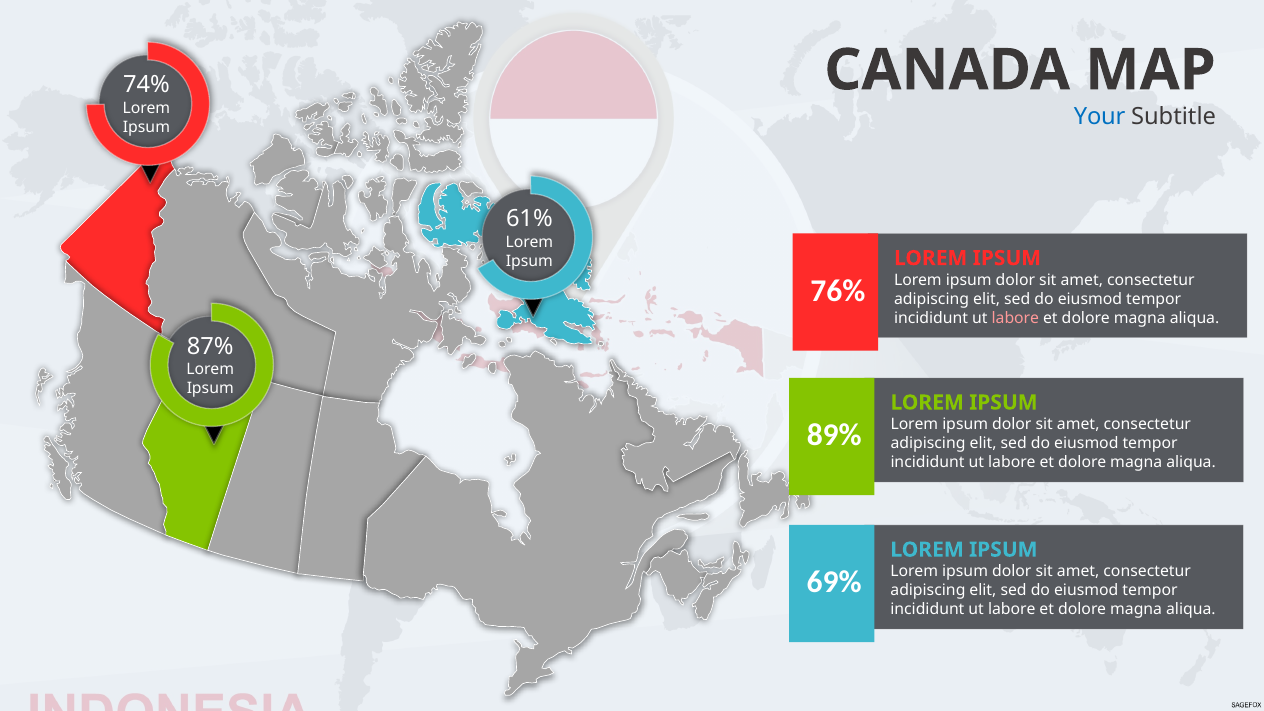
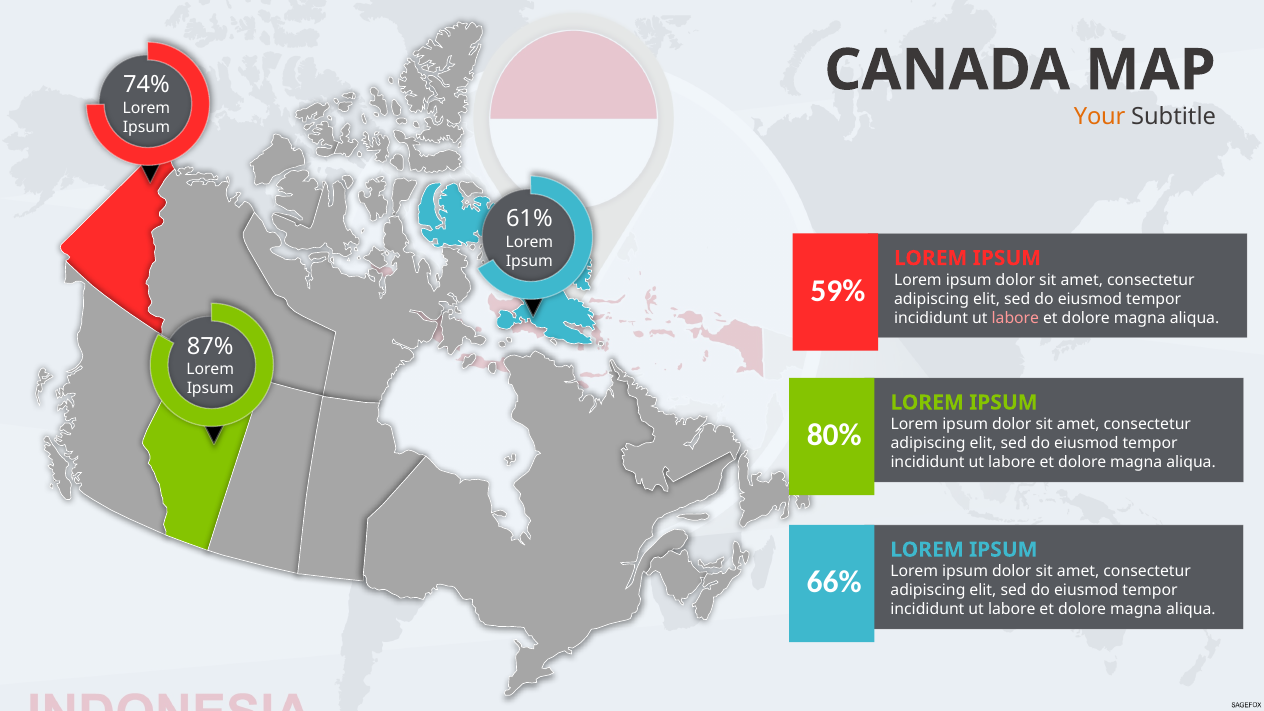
Your colour: blue -> orange (1100, 117)
76%: 76% -> 59% (838, 291)
89%: 89% -> 80% (834, 435)
69%: 69% -> 66% (834, 583)
